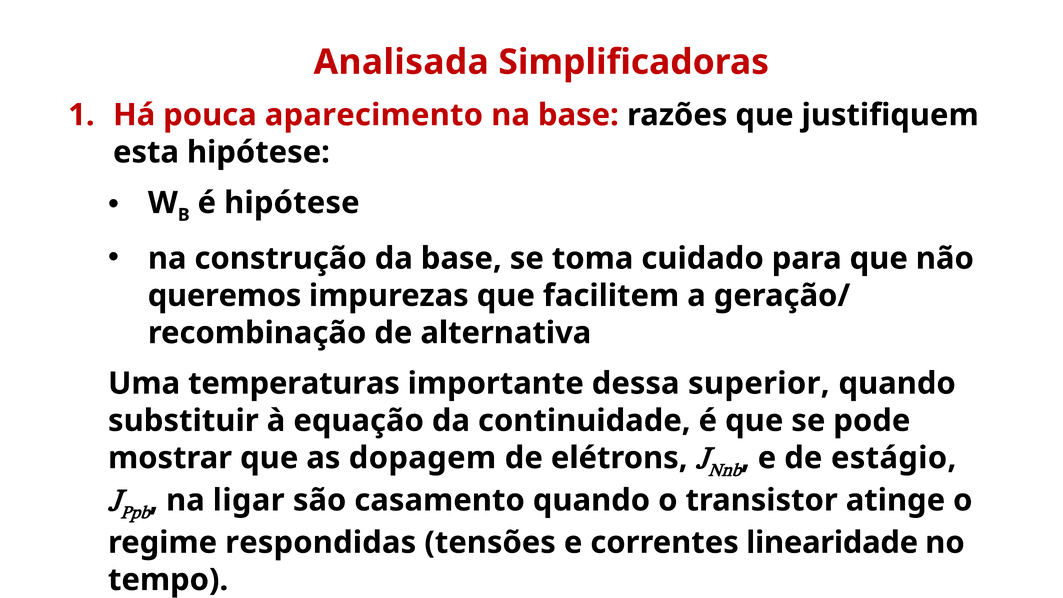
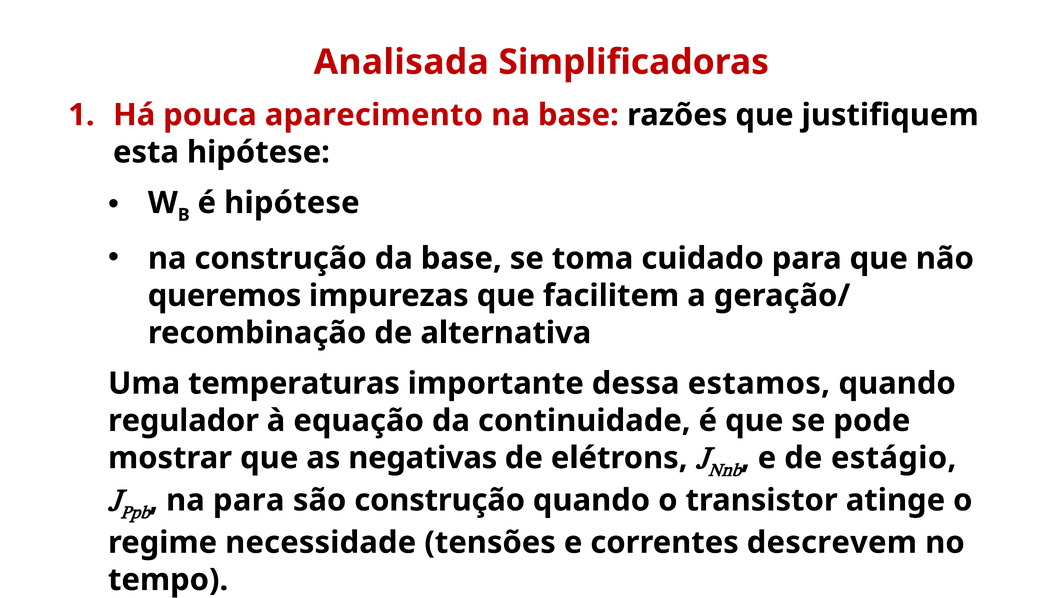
superior: superior -> estamos (759, 383)
substituir: substituir -> regulador (183, 421)
dopagem: dopagem -> negativas (423, 458)
na ligar: ligar -> para (249, 500)
são casamento: casamento -> construção (440, 500)
respondidas: respondidas -> necessidade (321, 543)
linearidade: linearidade -> descrevem (832, 543)
